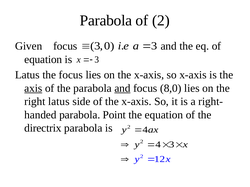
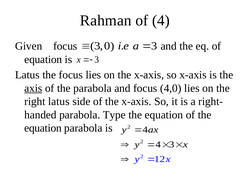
Parabola: Parabola -> Rahman (106, 20)
of 2: 2 -> 4 (161, 20)
and underline: present -> none (122, 88)
8,0: 8,0 -> 4,0 (171, 88)
Point: Point -> Type (114, 115)
directrix: directrix -> equation (43, 128)
